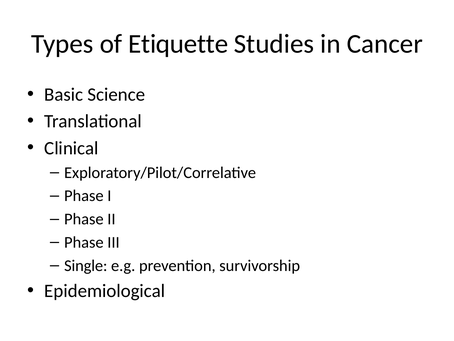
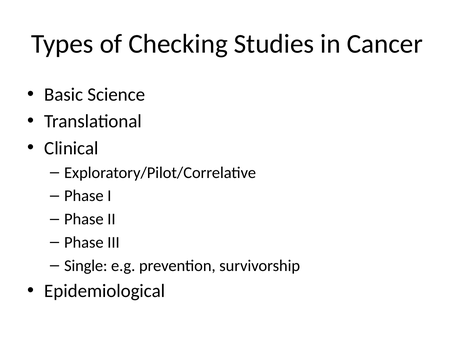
Etiquette: Etiquette -> Checking (178, 44)
